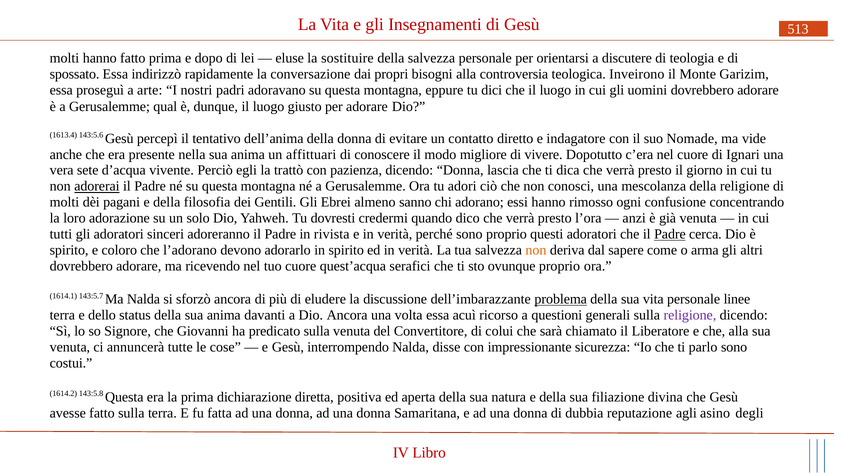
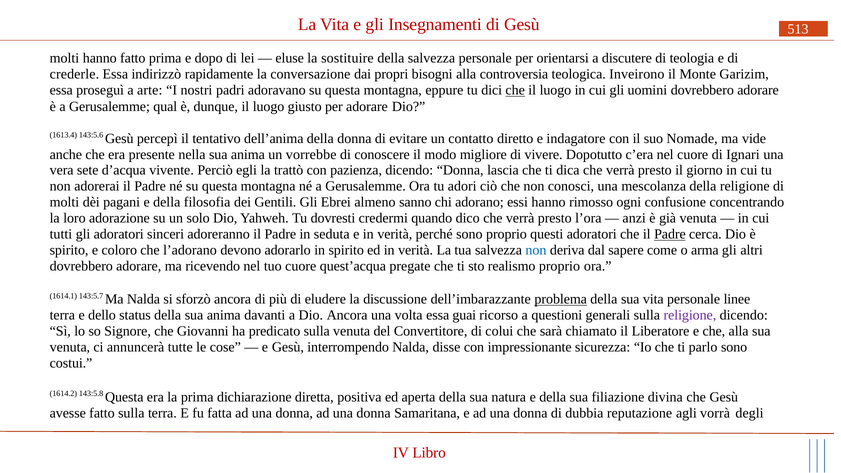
spossato: spossato -> crederle (74, 74)
che underline: none -> present (515, 90)
affittuari: affittuari -> vorrebbe (311, 155)
adorerai underline: present -> none (97, 187)
rivista: rivista -> seduta (332, 235)
non colour: orange -> blue (536, 251)
serafici: serafici -> pregate (410, 267)
ovunque: ovunque -> realismo (512, 267)
acuì: acuì -> guai (464, 316)
asino: asino -> vorrà (715, 414)
